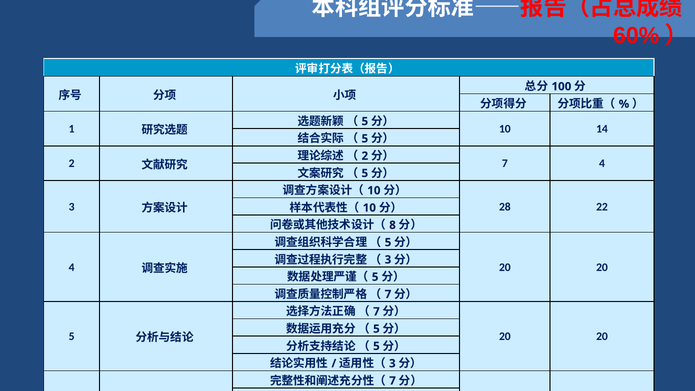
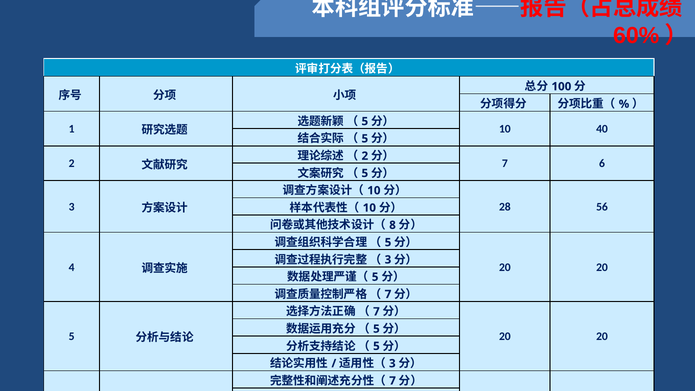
14: 14 -> 40 (602, 129)
7 4: 4 -> 6 (602, 164)
22: 22 -> 56 (602, 207)
